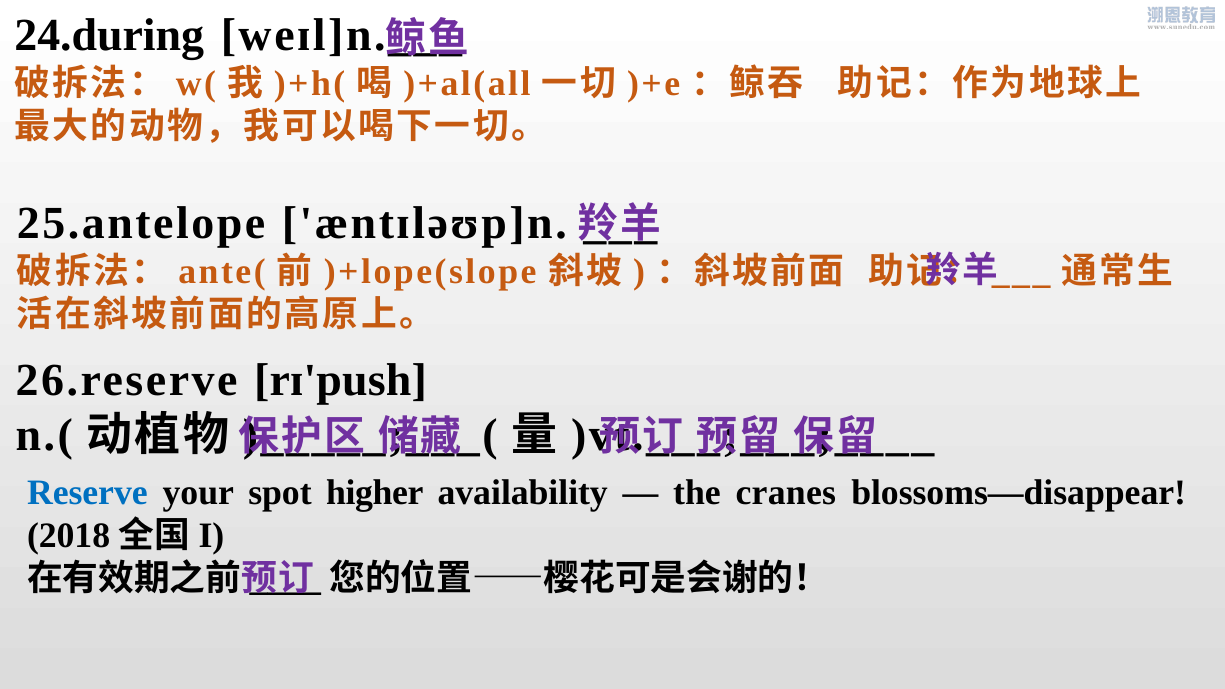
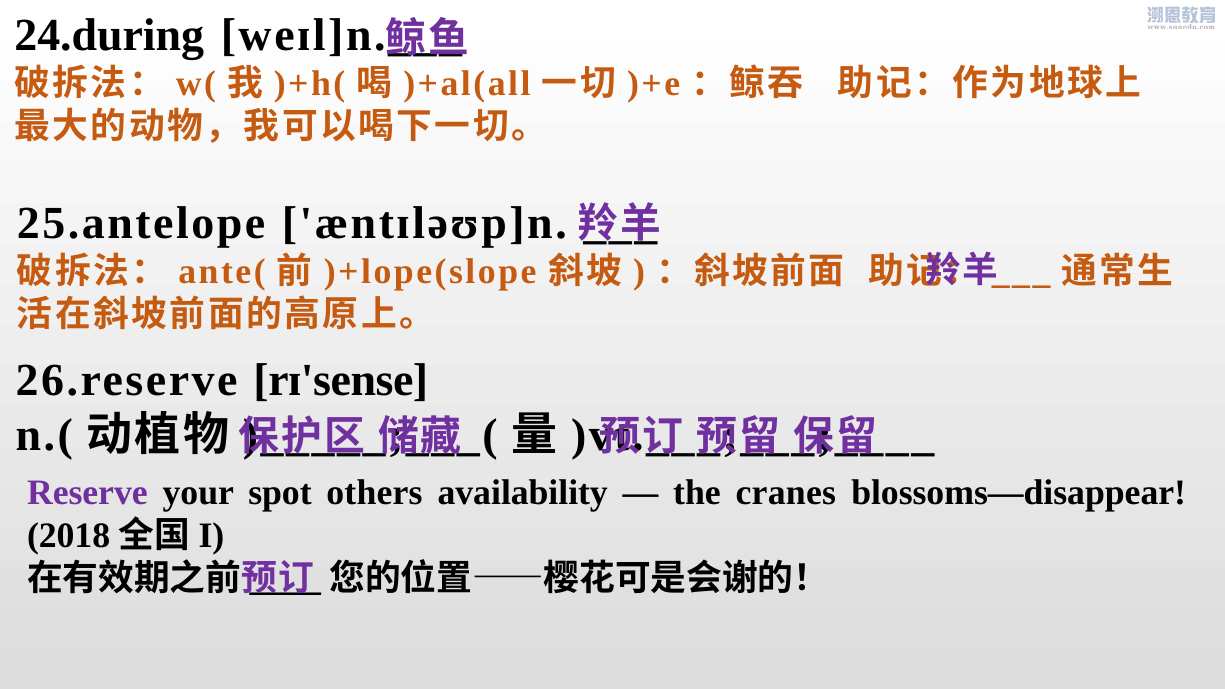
rɪ'push: rɪ'push -> rɪ'sense (341, 380)
Reserve colour: blue -> purple (87, 493)
higher: higher -> others (375, 493)
